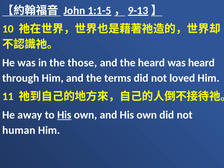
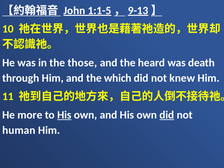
was heard: heard -> death (201, 63)
terms: terms -> which (118, 78)
loved: loved -> knew (182, 78)
away: away -> more (30, 115)
did underline: none -> present (167, 115)
